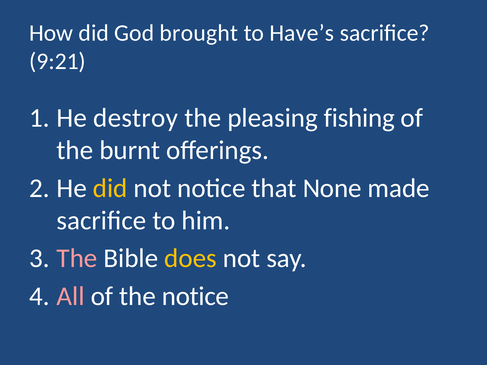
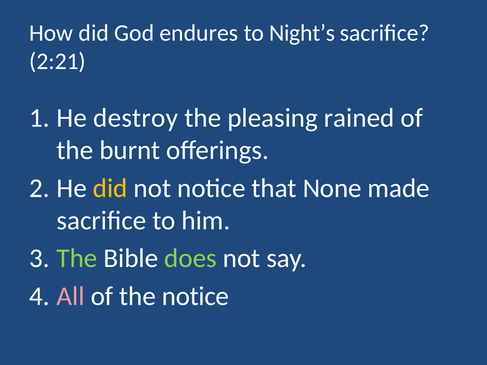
brought: brought -> endures (199, 33)
Have’s: Have’s -> Night’s (302, 33)
9:21: 9:21 -> 2:21 (58, 61)
fishing: fishing -> rained (359, 118)
The colour: pink -> light green (77, 259)
does colour: yellow -> light green (191, 259)
